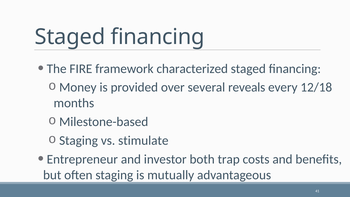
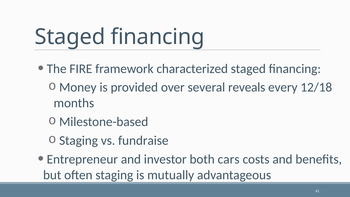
stimulate: stimulate -> fundraise (143, 140)
trap: trap -> cars (229, 159)
